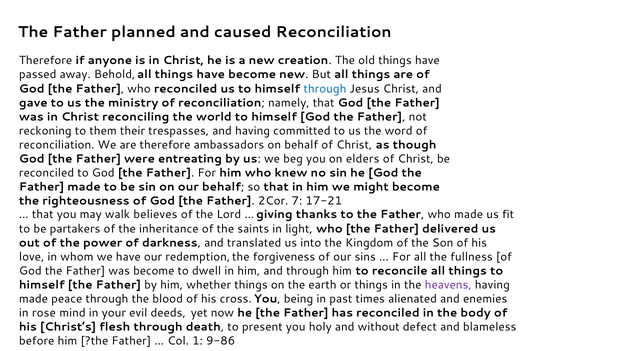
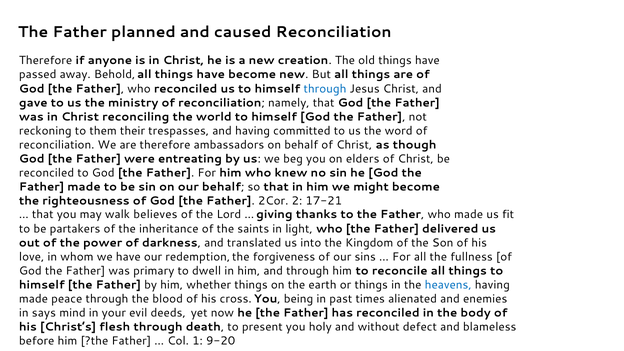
7: 7 -> 2 (297, 201)
was become: become -> primary (154, 271)
heavens colour: purple -> blue (448, 285)
rose: rose -> says (44, 313)
9-86: 9-86 -> 9-20 (221, 341)
